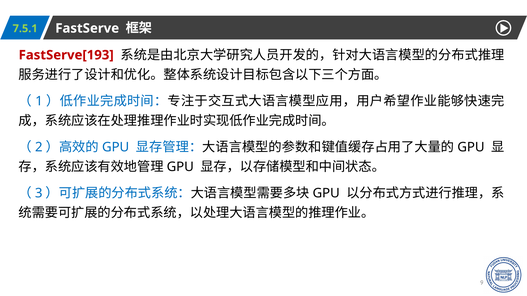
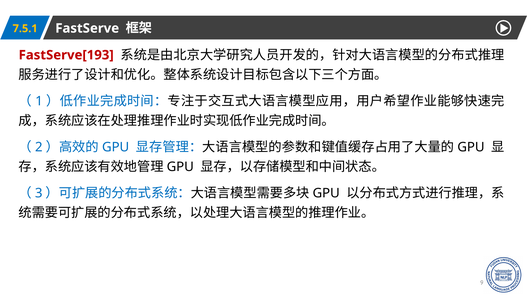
7.5.1 colour: light green -> yellow (25, 29)
